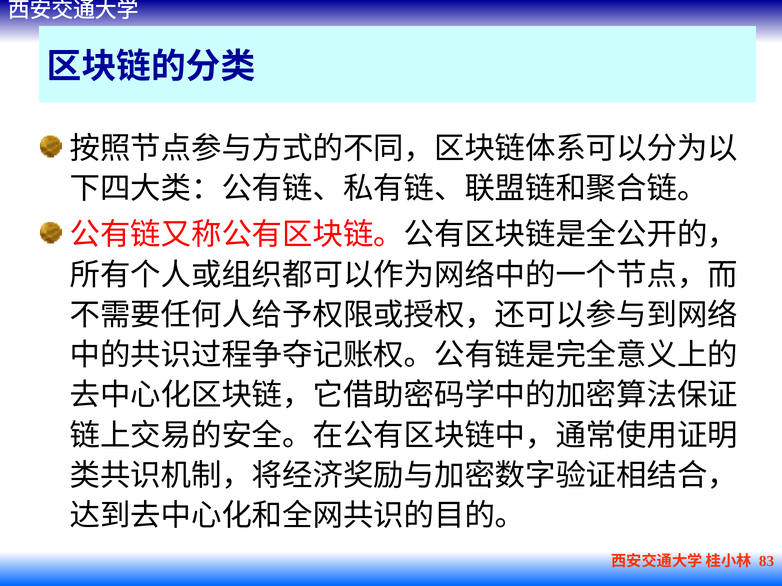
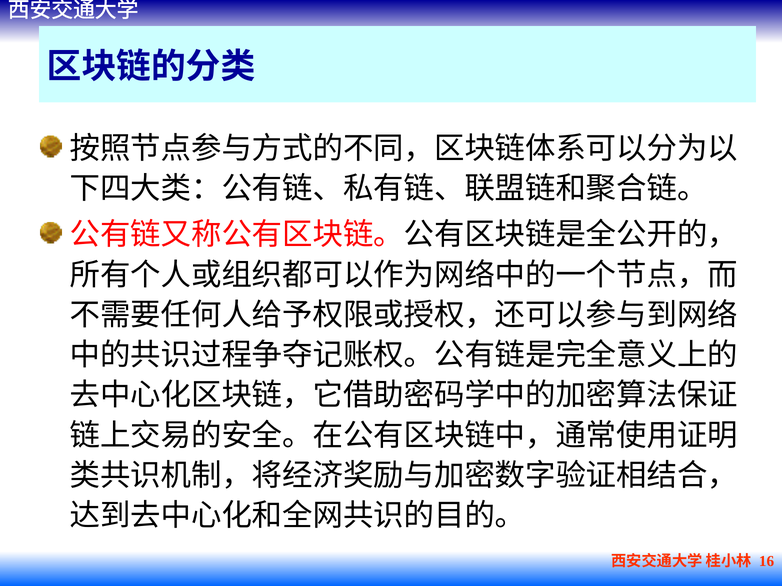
83: 83 -> 16 (767, 561)
